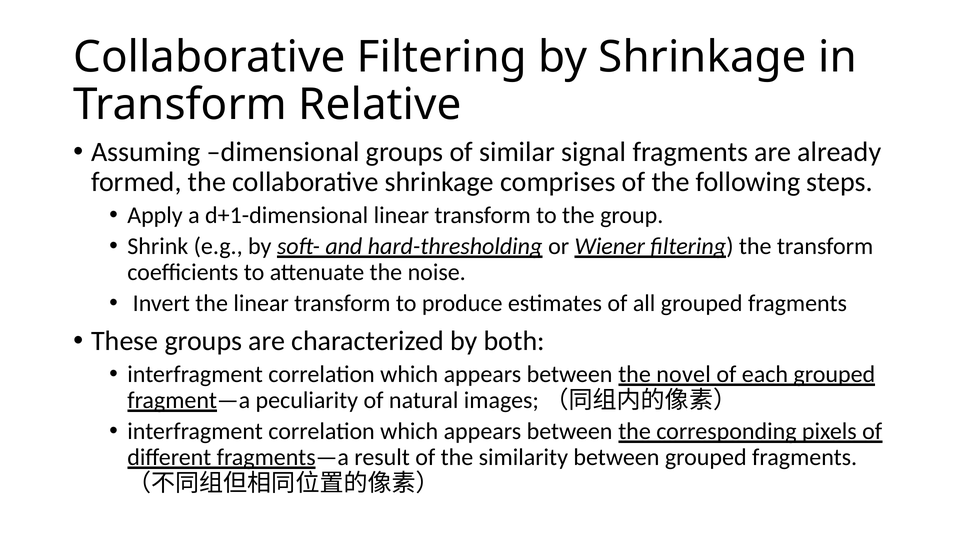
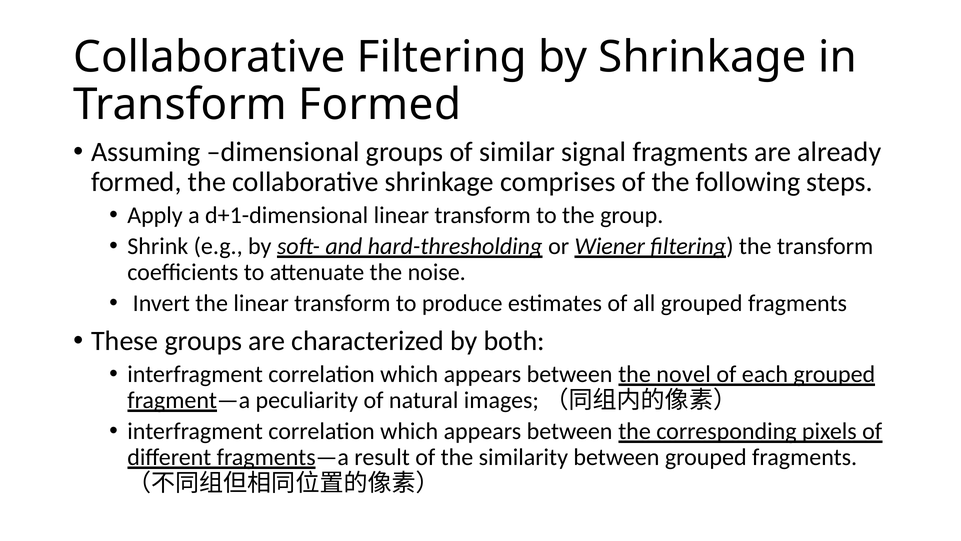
Transform Relative: Relative -> Formed (380, 105)
